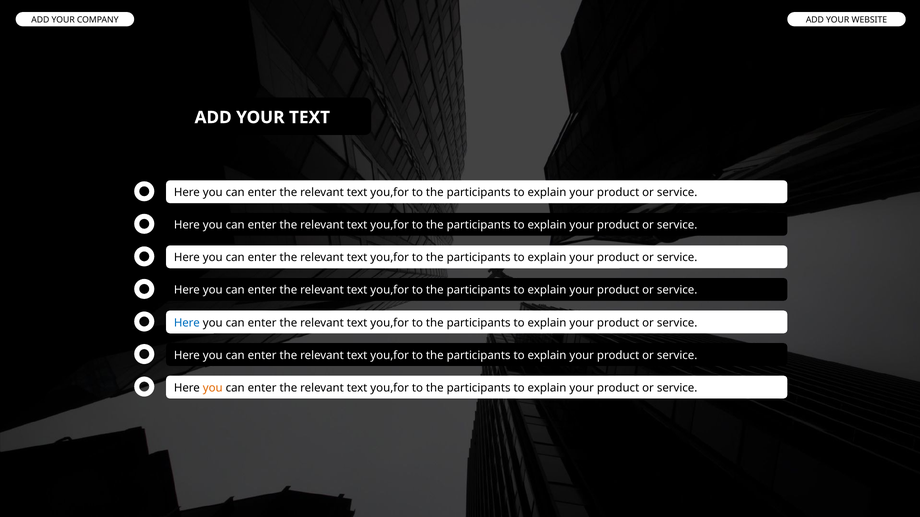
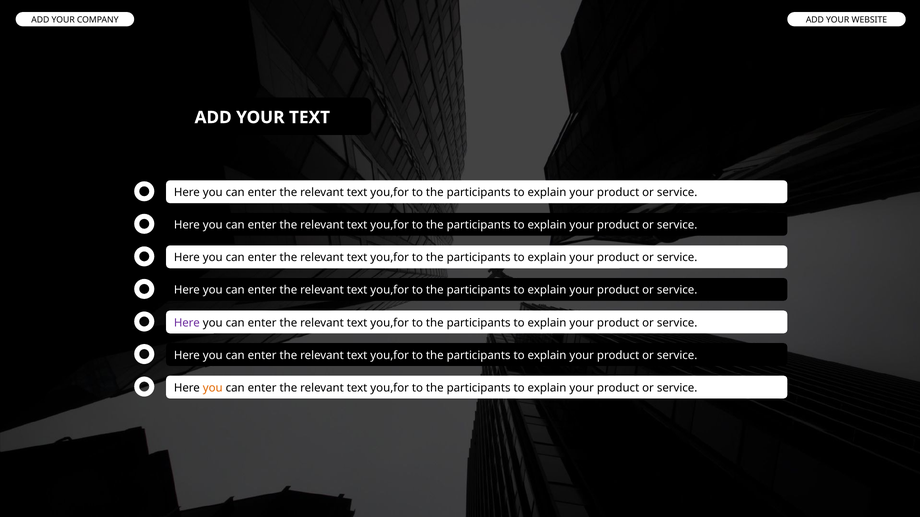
Here colour: blue -> purple (187, 323)
